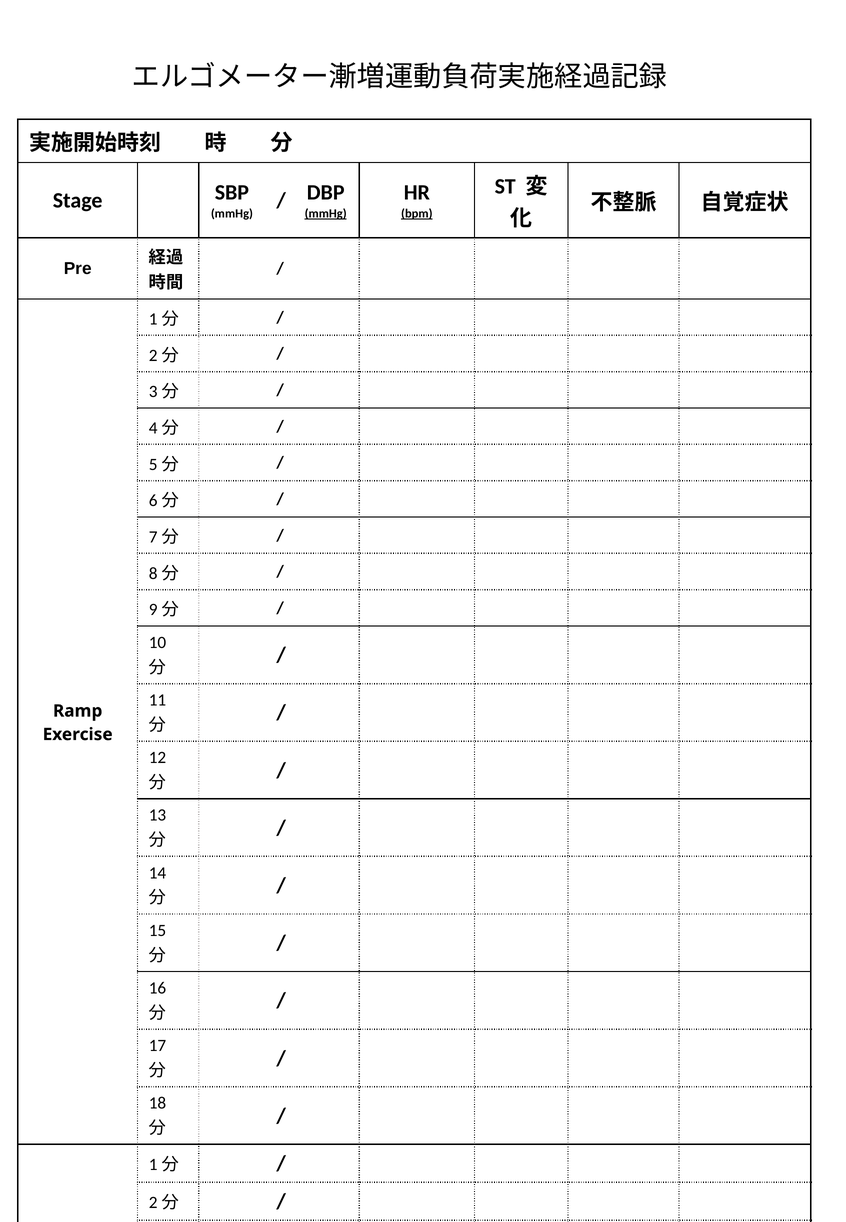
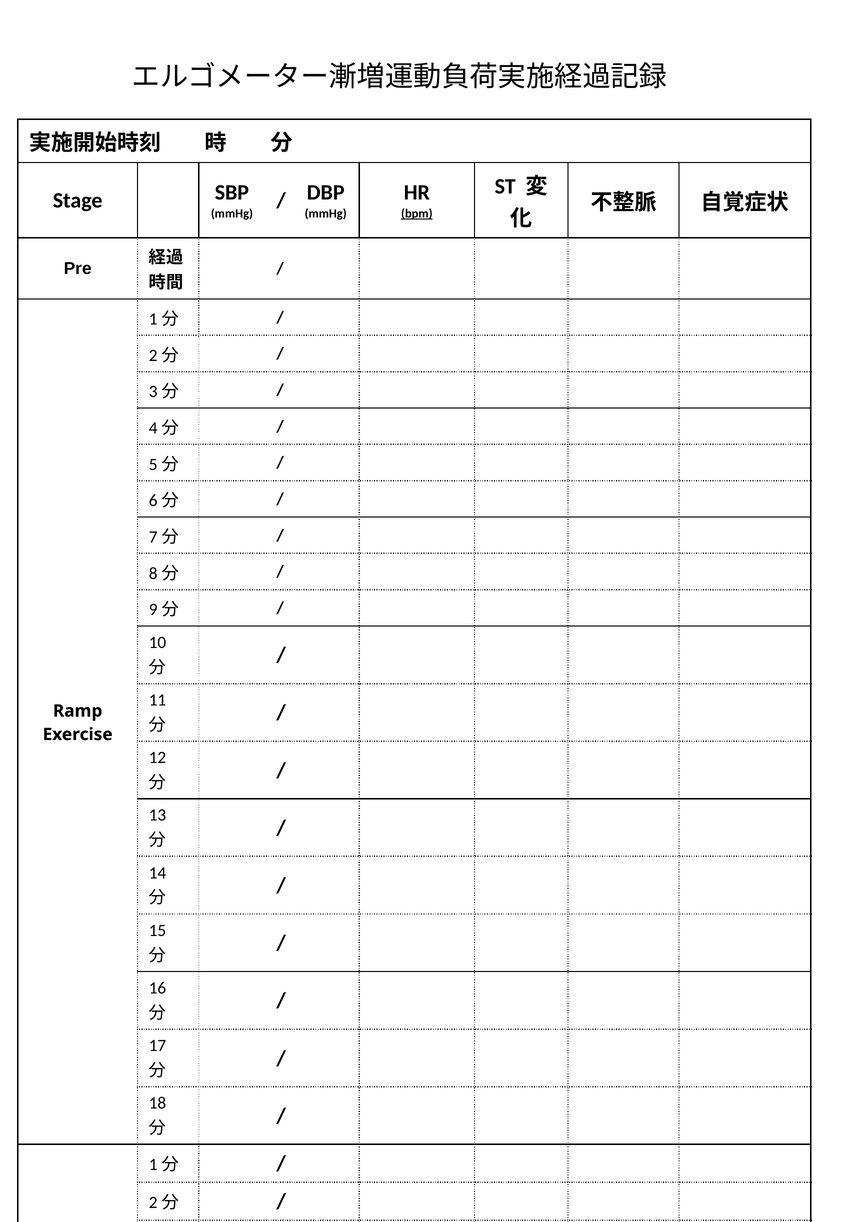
mmHg underline: present -> none (326, 214)
